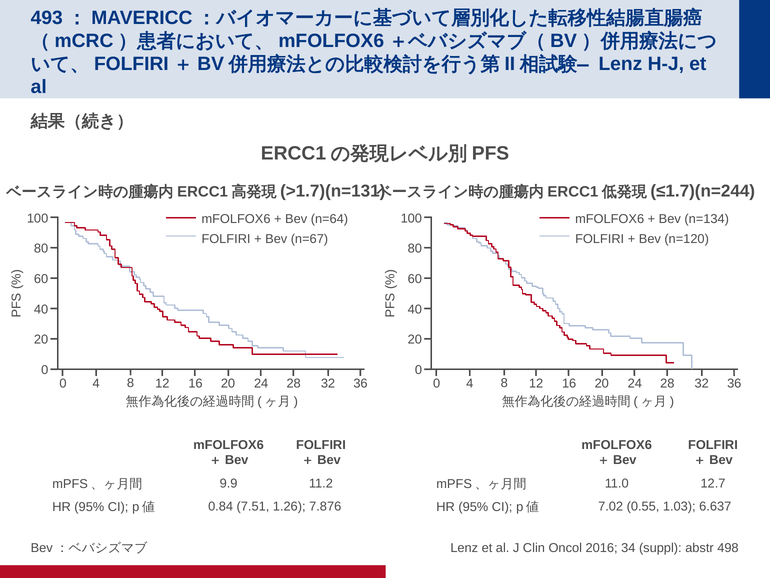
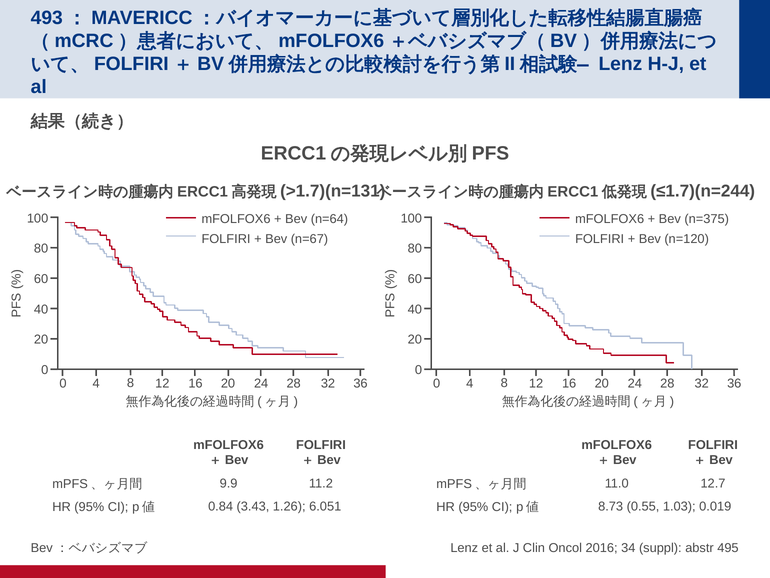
n=134: n=134 -> n=375 (707, 219)
7.51: 7.51 -> 3.43 (253, 506)
7.876: 7.876 -> 6.051 (325, 506)
7.02: 7.02 -> 8.73 (611, 506)
6.637: 6.637 -> 0.019 (715, 506)
498: 498 -> 495 (728, 548)
